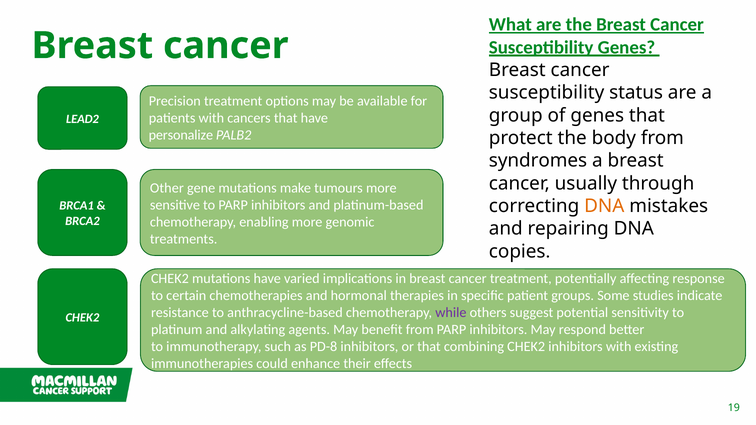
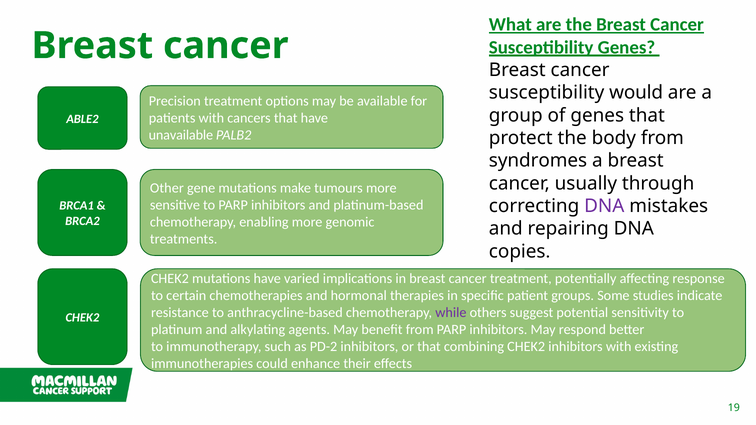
status: status -> would (636, 93)
LEAD2: LEAD2 -> ABLE2 (82, 119)
personalize: personalize -> unavailable (181, 135)
DNA colour: orange -> purple (604, 206)
PD-8: PD-8 -> PD-2 (324, 347)
